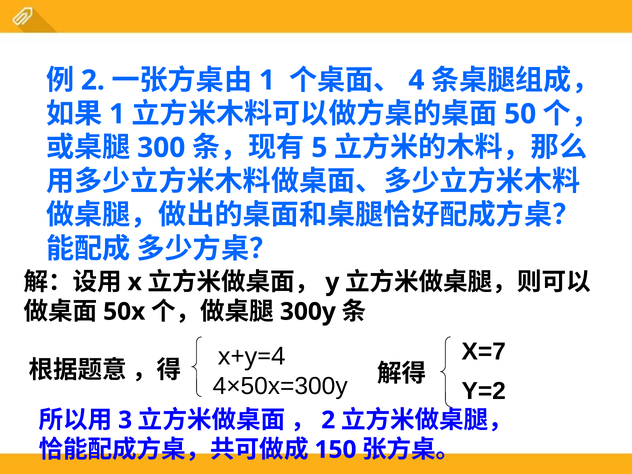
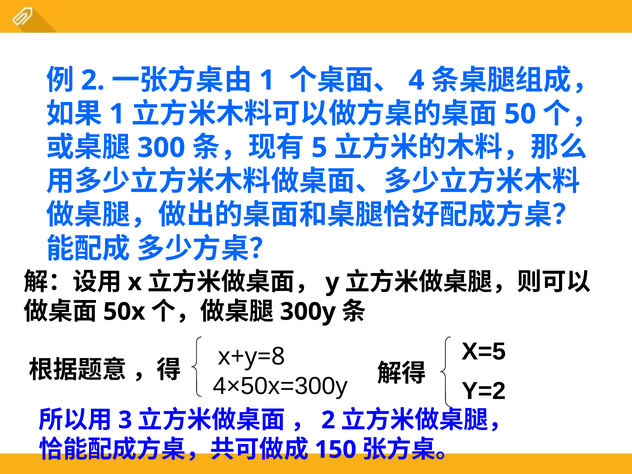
X=7: X=7 -> X=5 (484, 351)
x+y=4: x+y=4 -> x+y=8 (251, 356)
